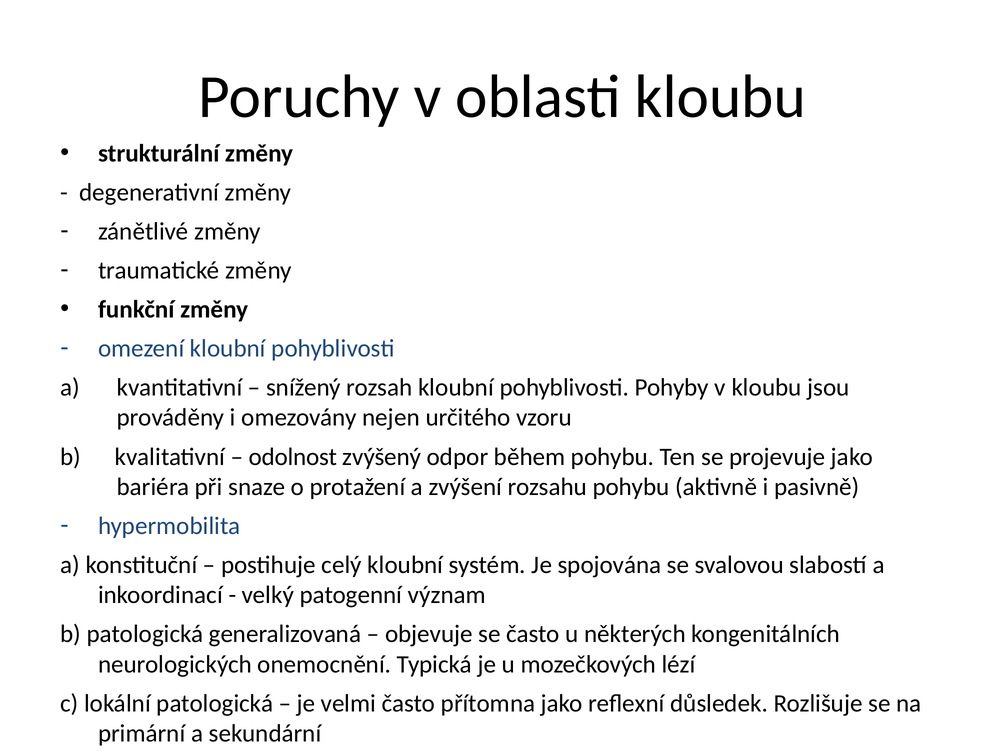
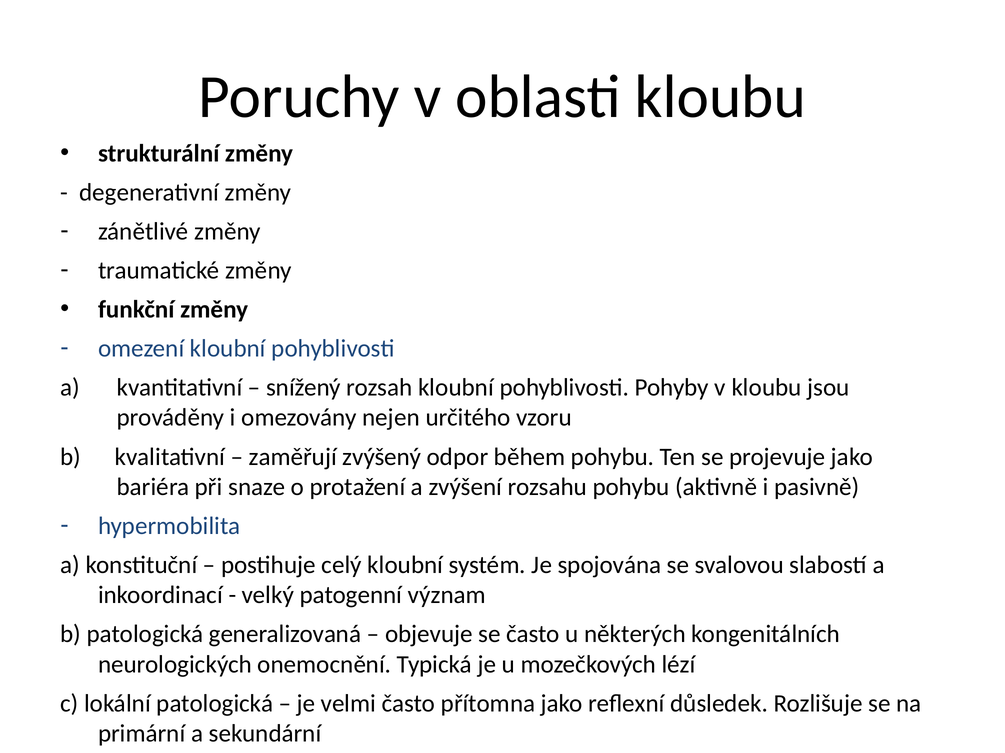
odolnost: odolnost -> zaměřují (293, 457)
